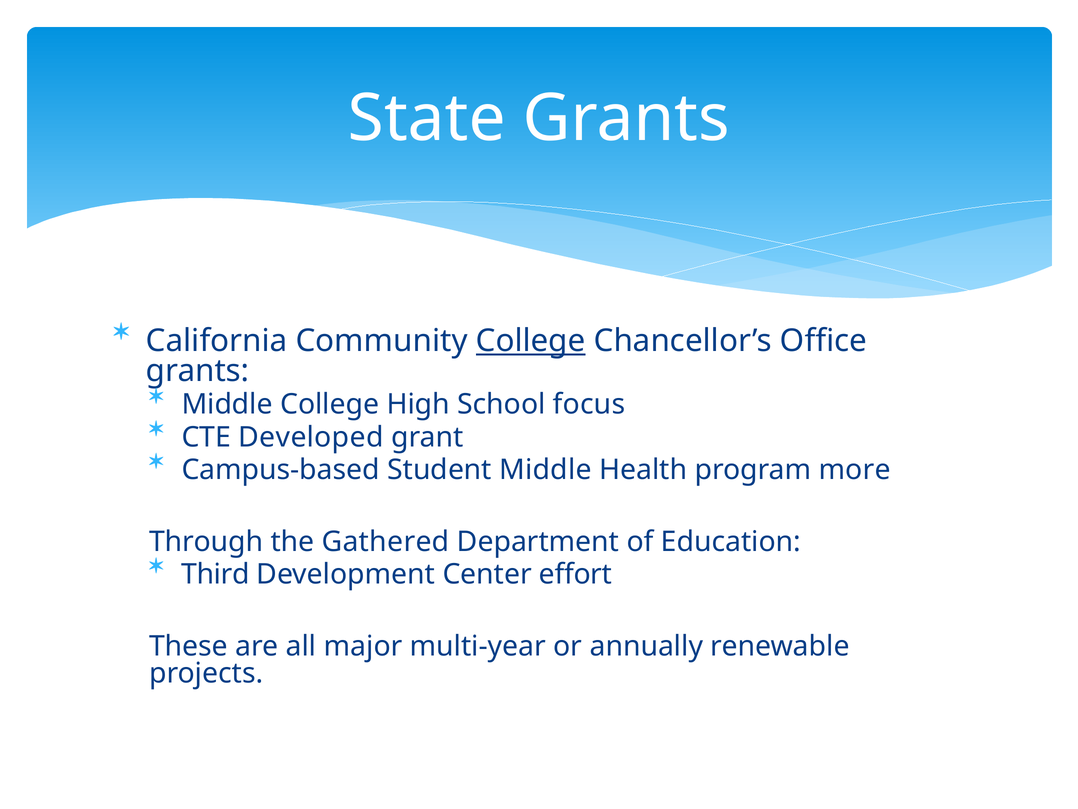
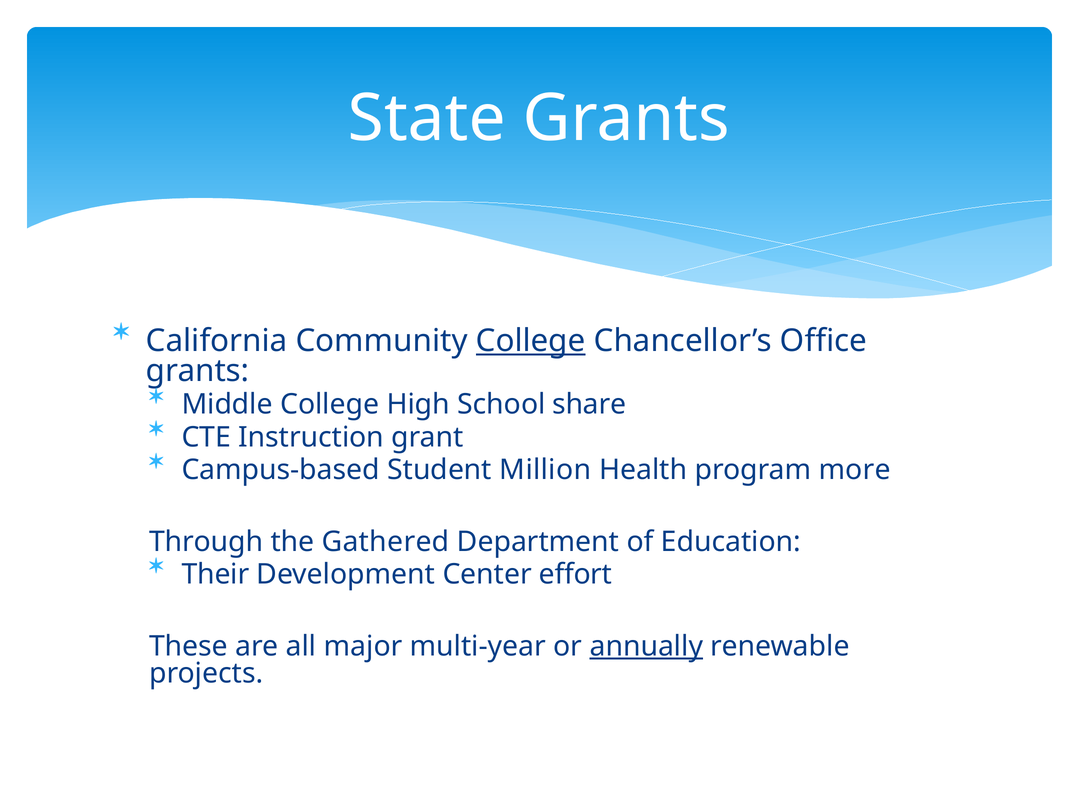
focus: focus -> share (589, 404)
Developed: Developed -> Instruction (311, 437)
Student Middle: Middle -> Million (545, 469)
Third: Third -> Their (215, 574)
annually underline: none -> present (646, 646)
